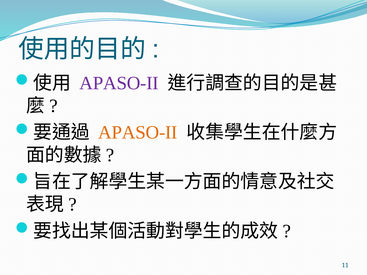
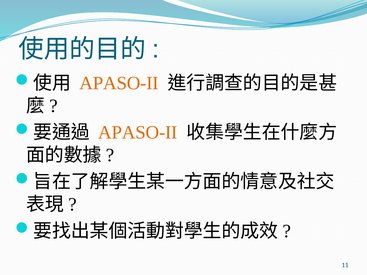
APASO-II colour: purple -> orange (119, 83)
